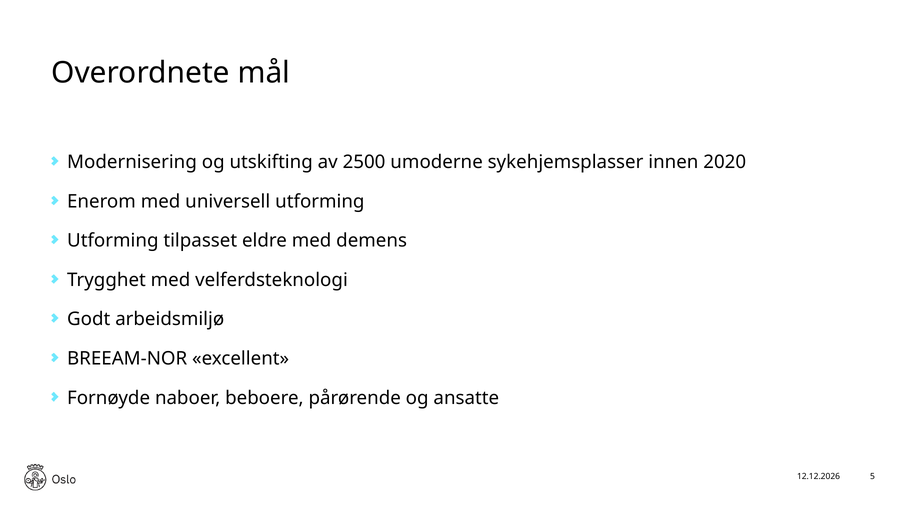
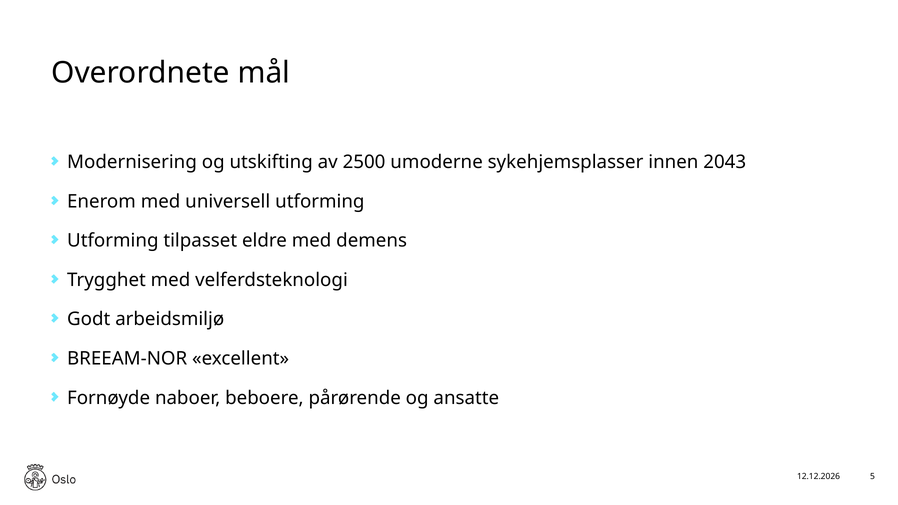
2020: 2020 -> 2043 (725, 162)
